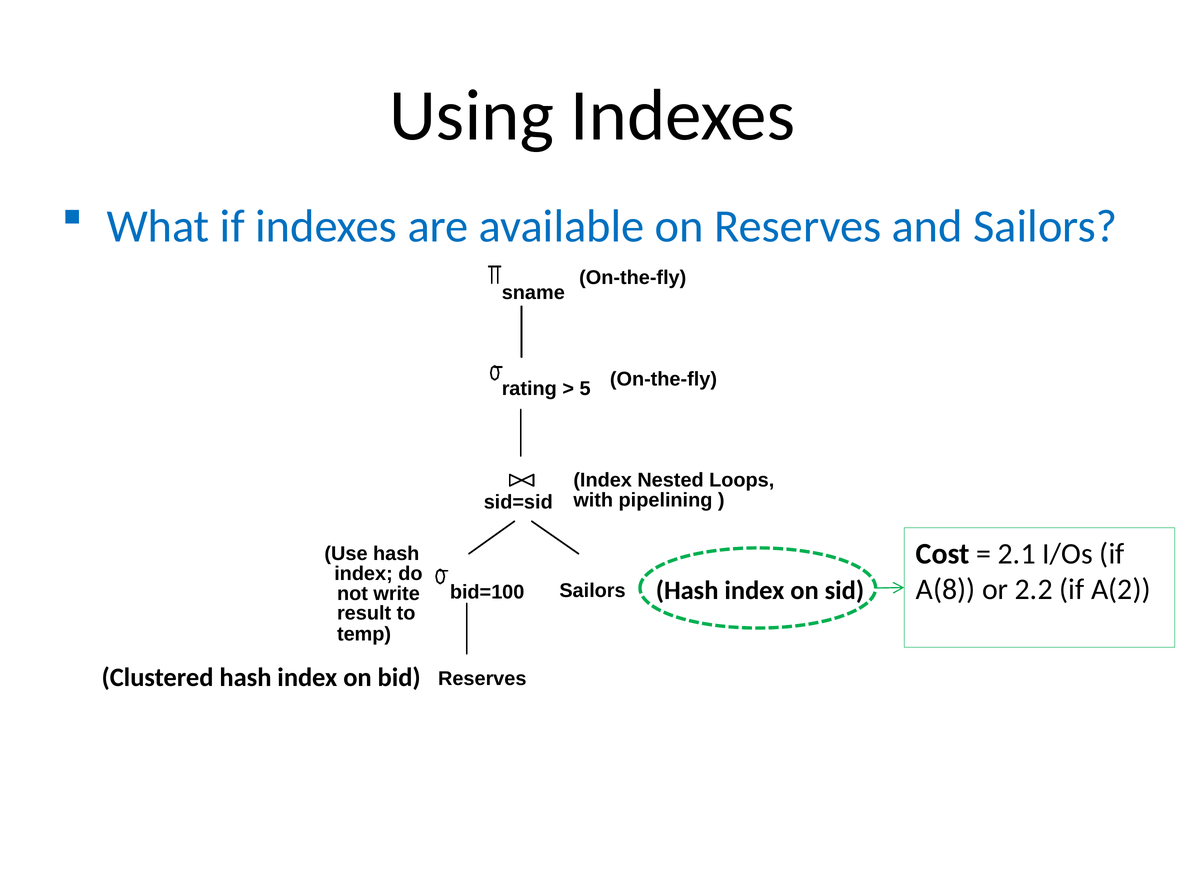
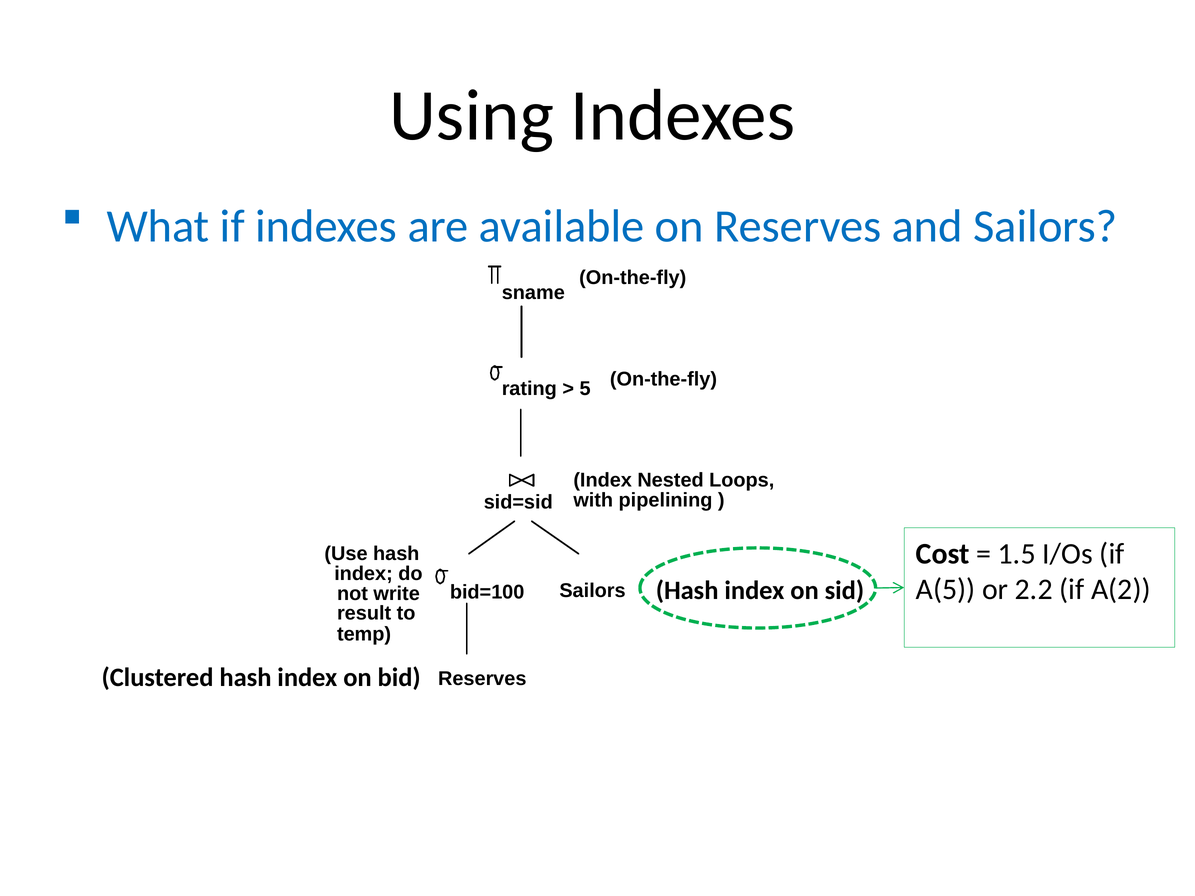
2.1: 2.1 -> 1.5 (1017, 554)
A(8: A(8 -> A(5 (946, 590)
